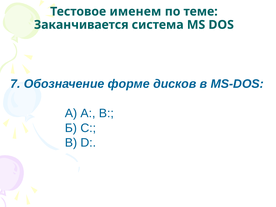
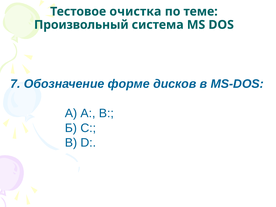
именем: именем -> очистка (135, 12)
Заканчивается: Заканчивается -> Произвольный (81, 25)
